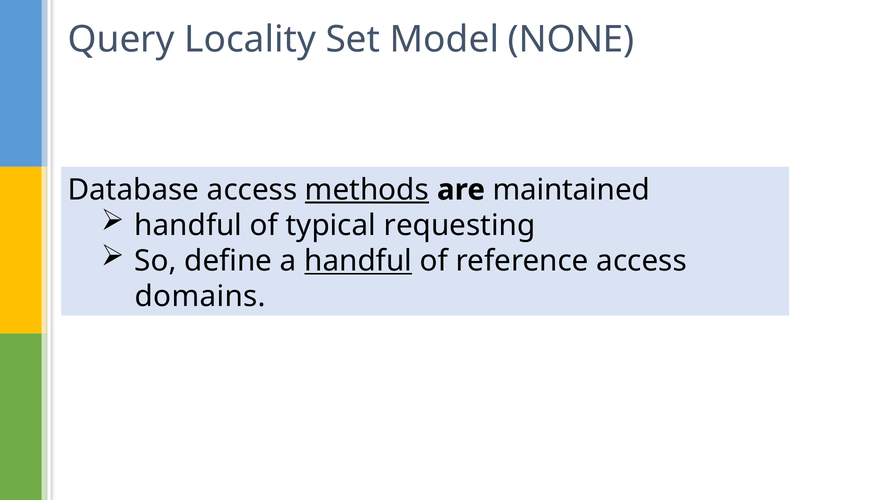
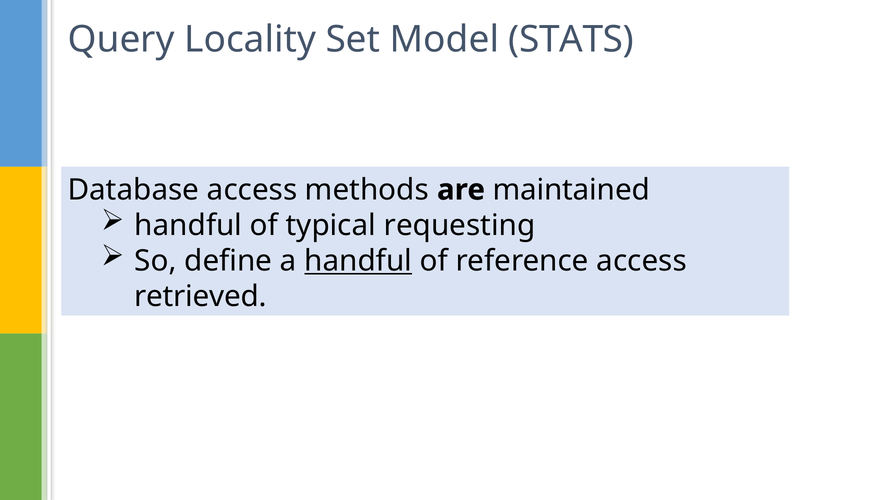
NONE: NONE -> STATS (571, 40)
methods underline: present -> none (367, 190)
domains: domains -> retrieved (201, 297)
